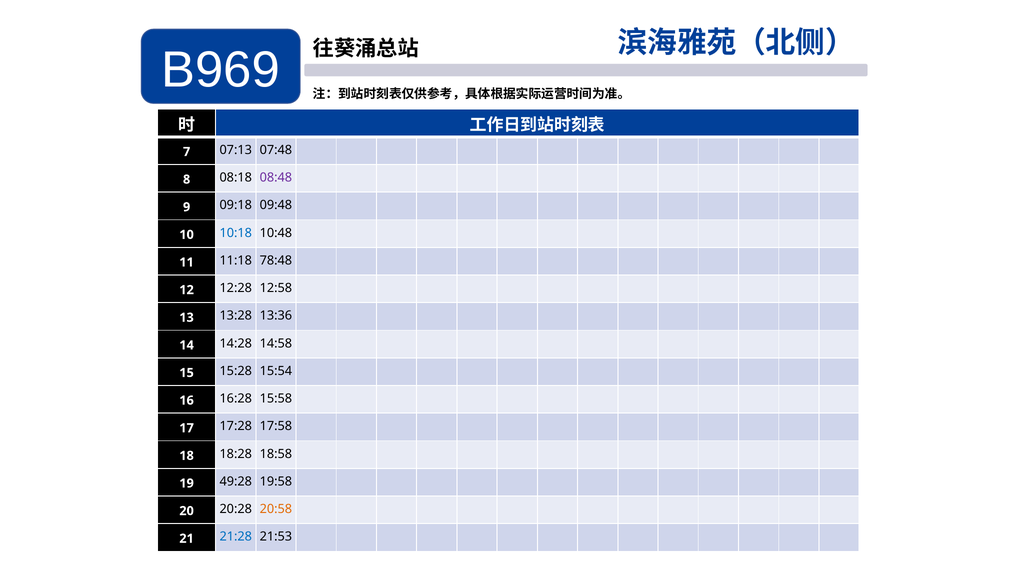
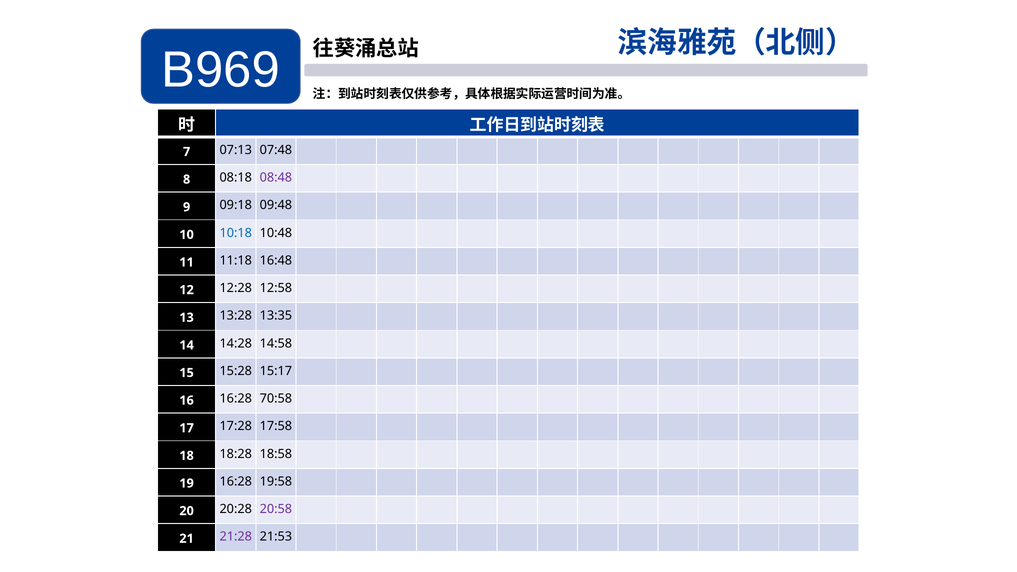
78:48: 78:48 -> 16:48 (276, 261)
13:36: 13:36 -> 13:35 (276, 316)
15:54: 15:54 -> 15:17 (276, 371)
15:58: 15:58 -> 70:58 (276, 399)
19 49:28: 49:28 -> 16:28 (236, 482)
20:58 colour: orange -> purple (276, 509)
21:28 colour: blue -> purple (236, 537)
